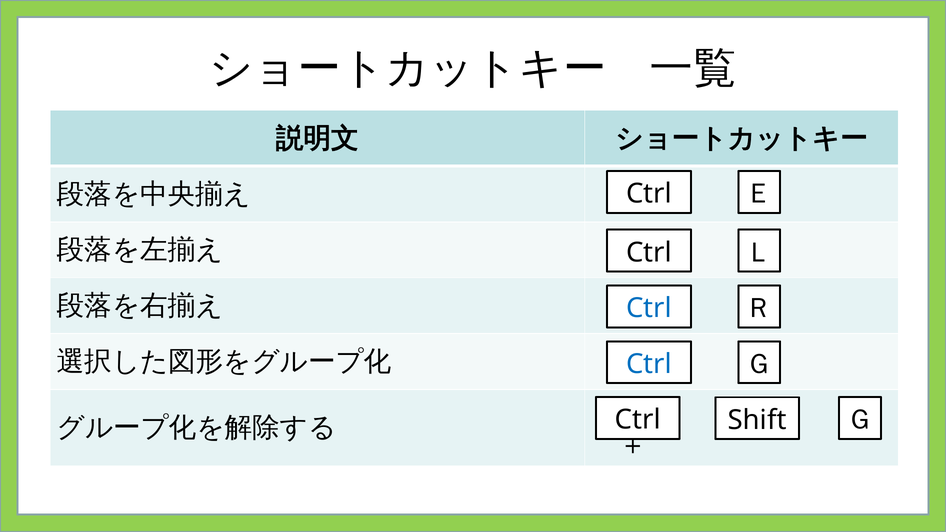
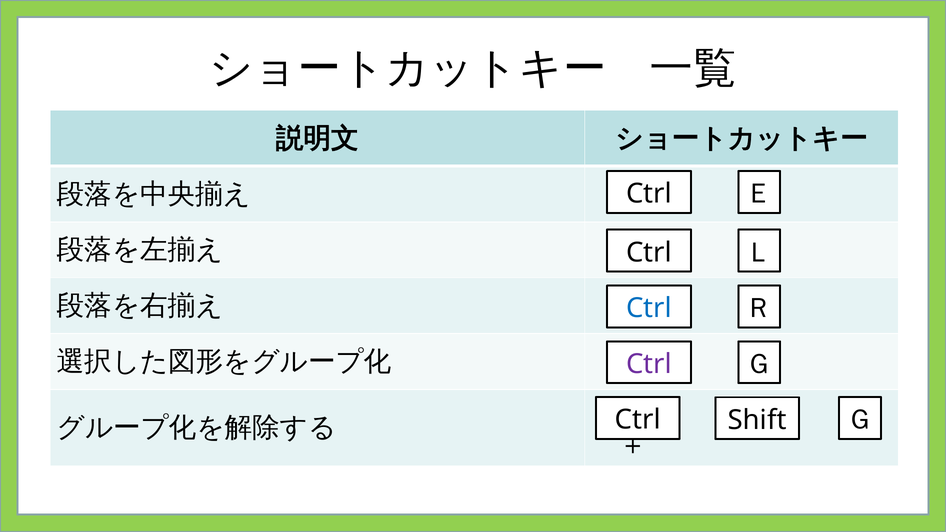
Ctrl colour: blue -> purple (649, 364)
